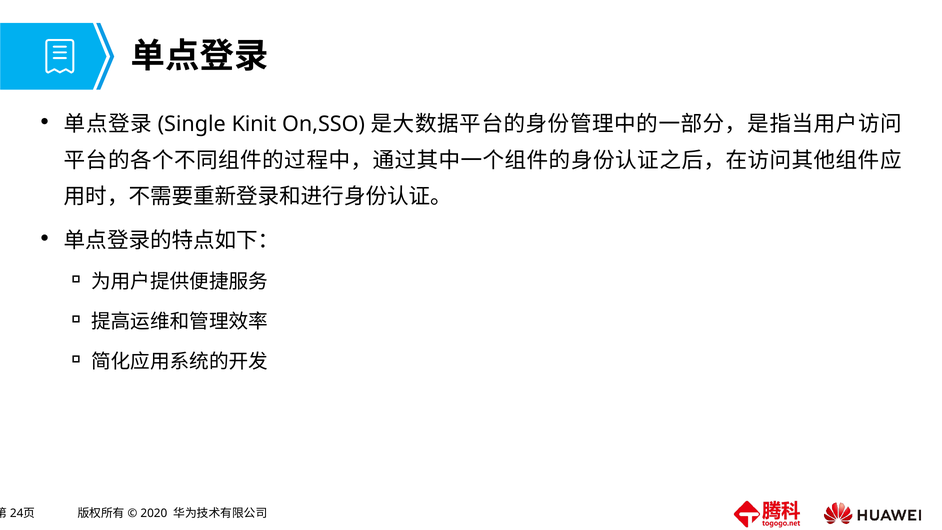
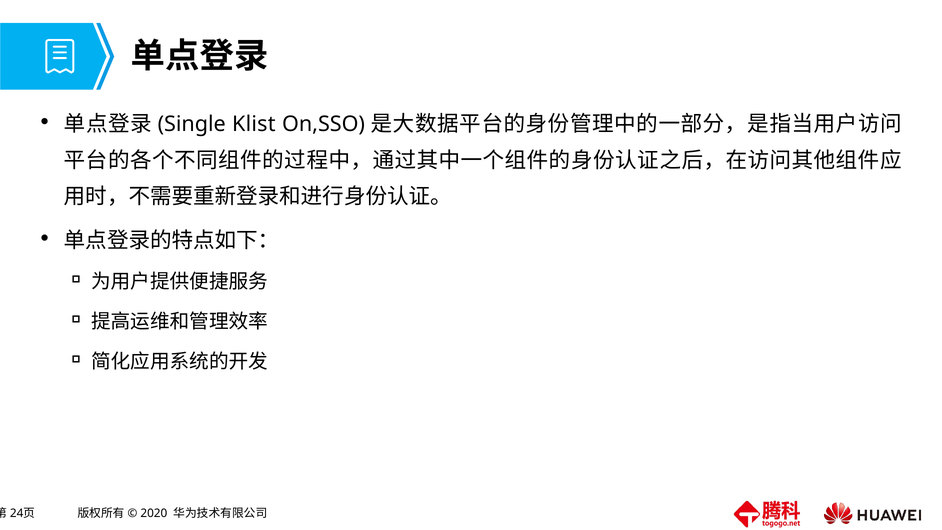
Kinit: Kinit -> Klist (254, 124)
